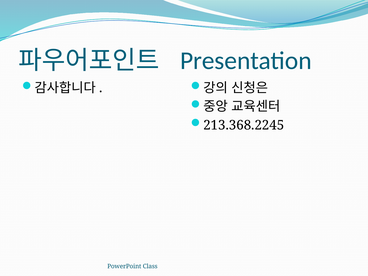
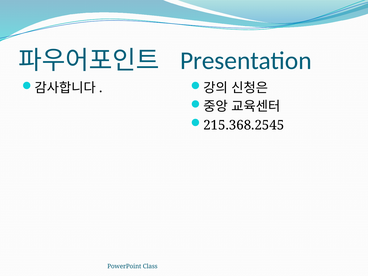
213.368.2245: 213.368.2245 -> 215.368.2545 (244, 125)
